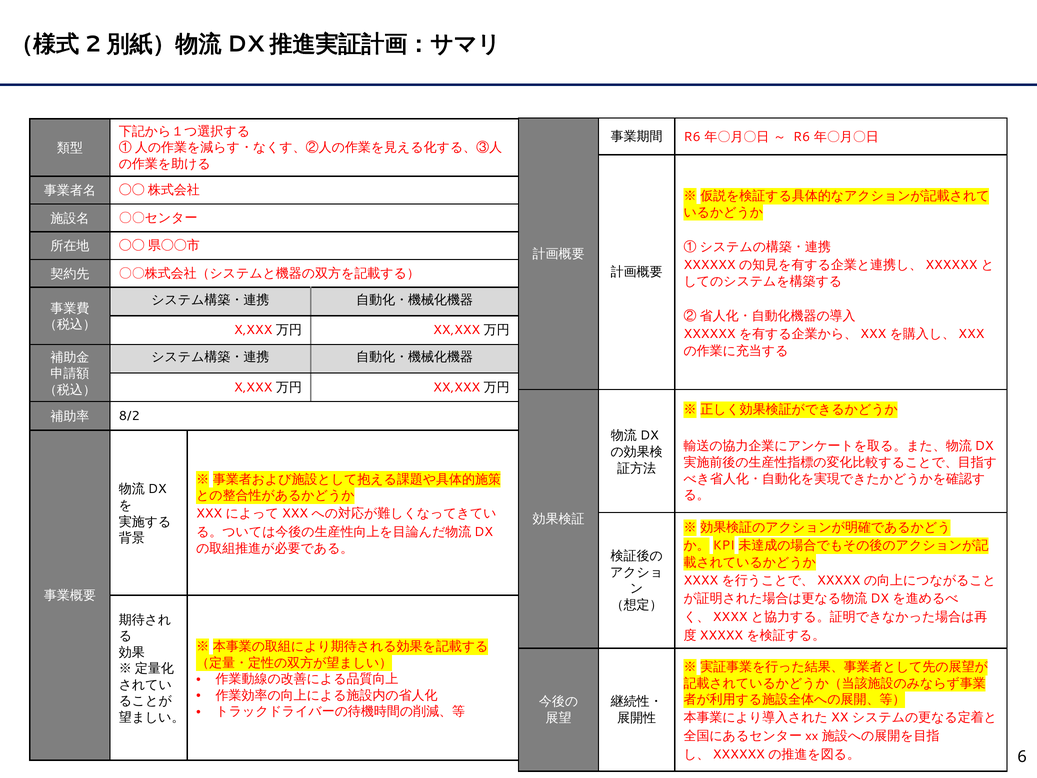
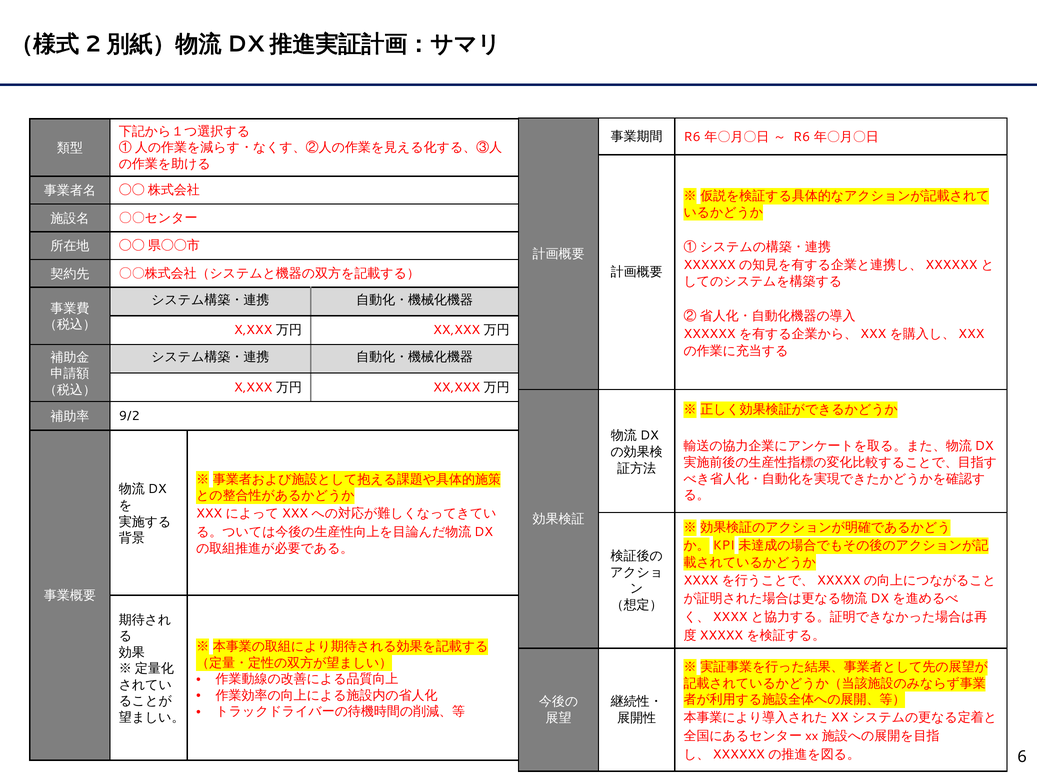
8/2: 8/2 -> 9/2 (129, 416)
